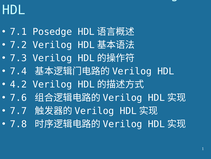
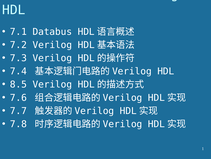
Posedge: Posedge -> Databus (52, 32)
4.2: 4.2 -> 8.5 (18, 84)
